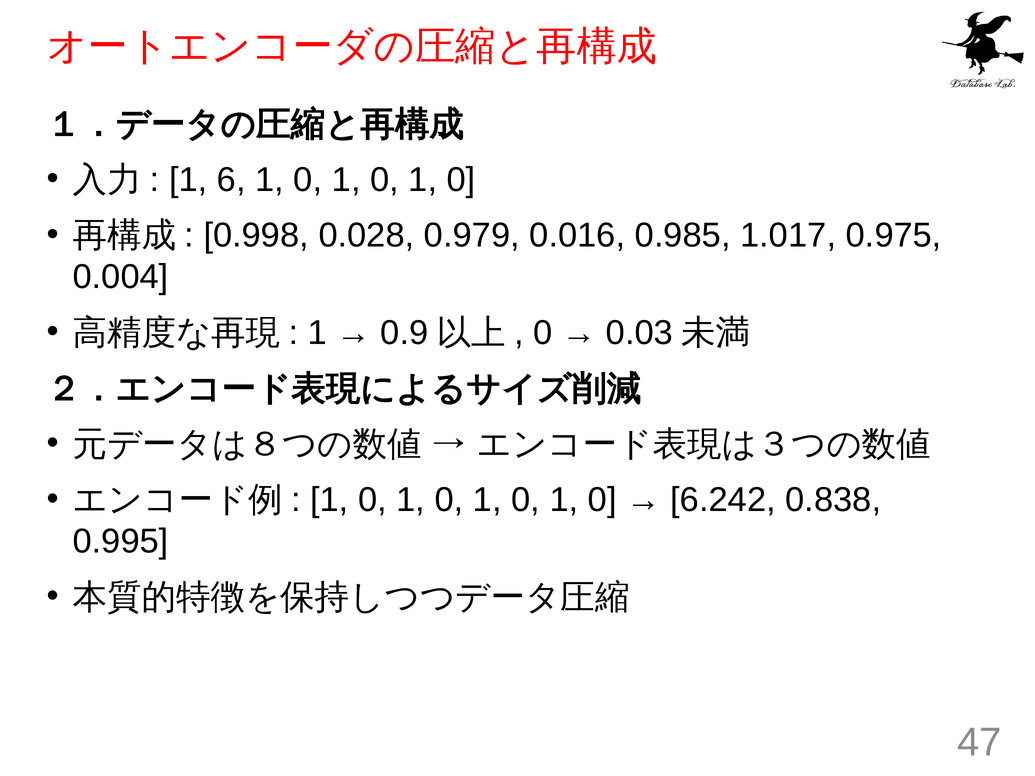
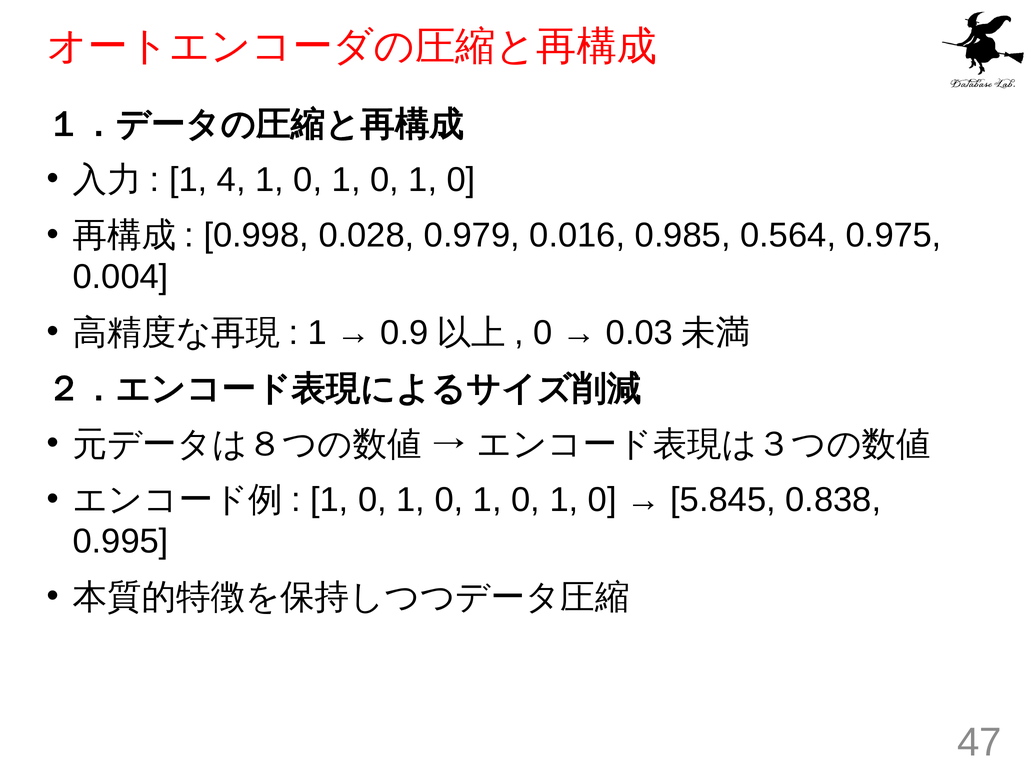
6: 6 -> 4 (231, 180)
1.017: 1.017 -> 0.564 (788, 236)
6.242: 6.242 -> 5.845 (723, 500)
